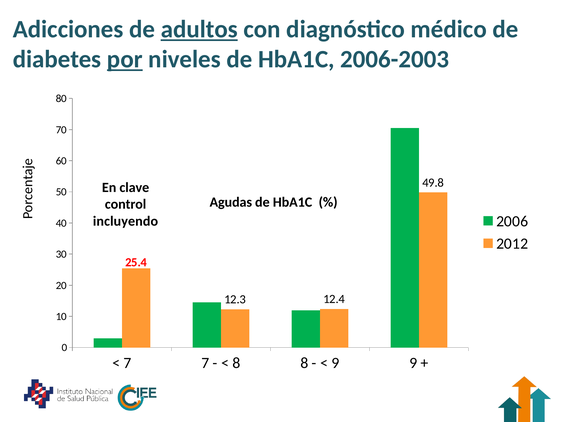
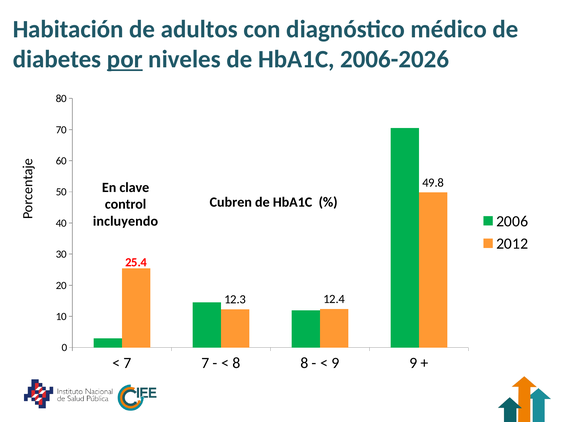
Adicciones: Adicciones -> Habitación (68, 29)
adultos underline: present -> none (199, 29)
2006-2003: 2006-2003 -> 2006-2026 (395, 59)
Agudas: Agudas -> Cubren (231, 202)
